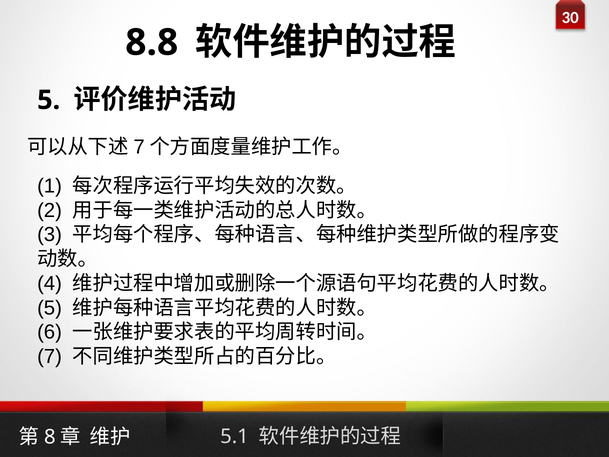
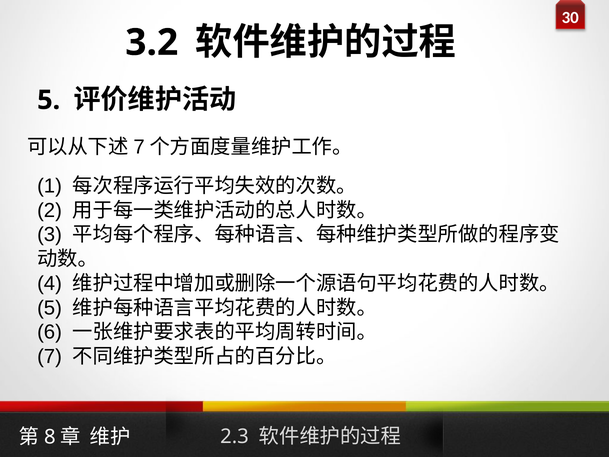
8.8: 8.8 -> 3.2 (152, 43)
5.1: 5.1 -> 2.3 (234, 436)
